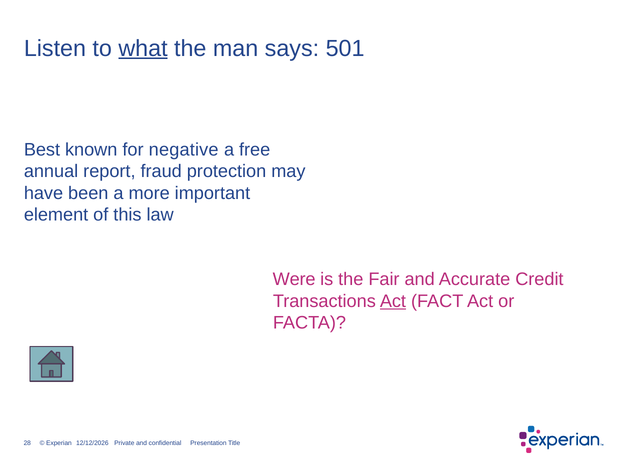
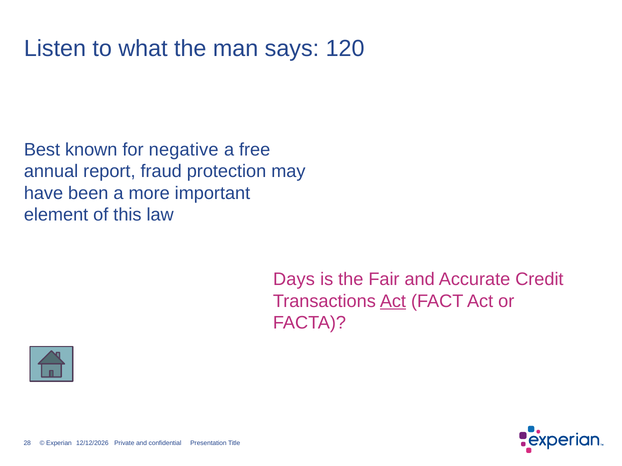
what underline: present -> none (143, 48)
501: 501 -> 120 (345, 48)
Were: Were -> Days (294, 280)
